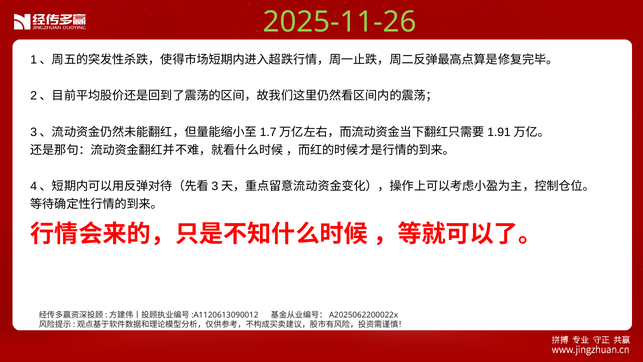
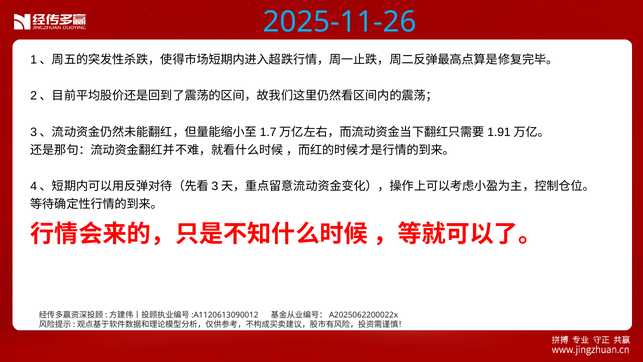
2025-11-26 colour: light green -> light blue (340, 22)
